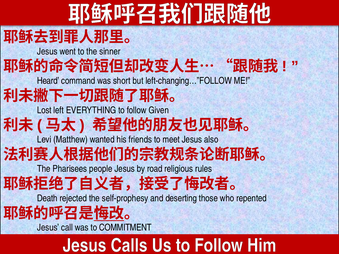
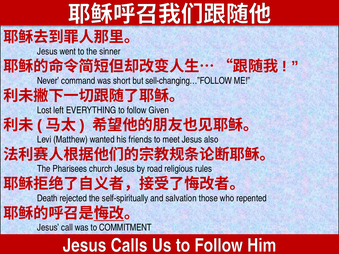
Heard: Heard -> Never (48, 81)
left-changing…”FOLLOW: left-changing…”FOLLOW -> sell-changing…”FOLLOW (189, 81)
people: people -> church (101, 169)
self-prophesy: self-prophesy -> self-spiritually (125, 198)
deserting: deserting -> salvation (181, 198)
